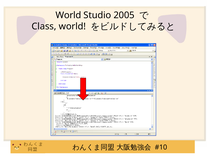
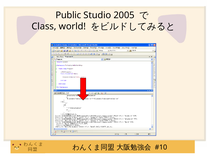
World: World -> Public (68, 15)
